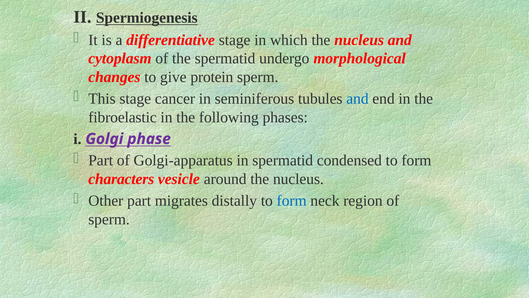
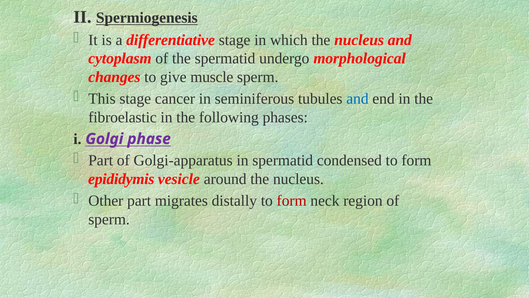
protein: protein -> muscle (212, 77)
characters: characters -> epididymis (121, 179)
form colour: blue -> red (292, 200)
